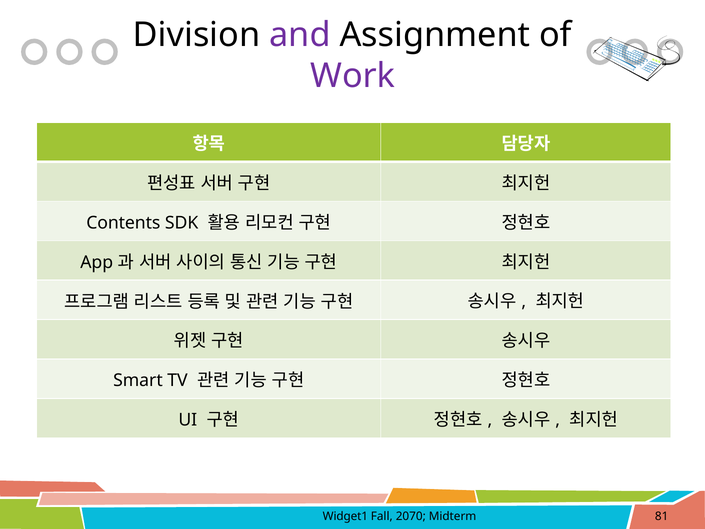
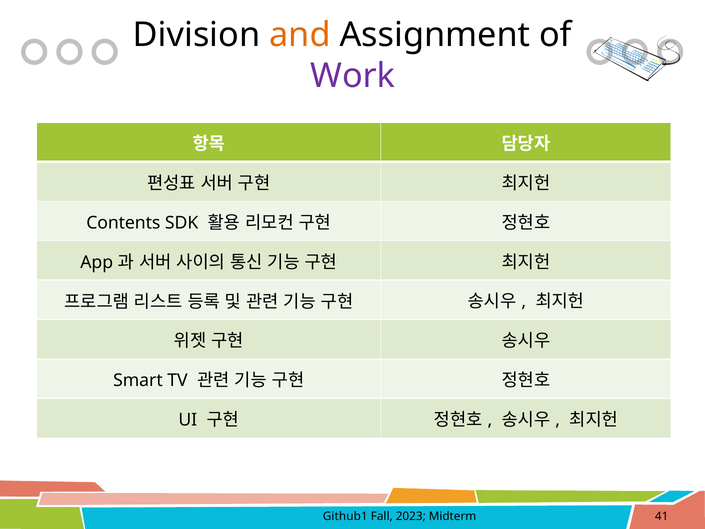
and colour: purple -> orange (300, 35)
Widget1: Widget1 -> Github1 (345, 516)
2070: 2070 -> 2023 (411, 516)
81: 81 -> 41 (662, 516)
